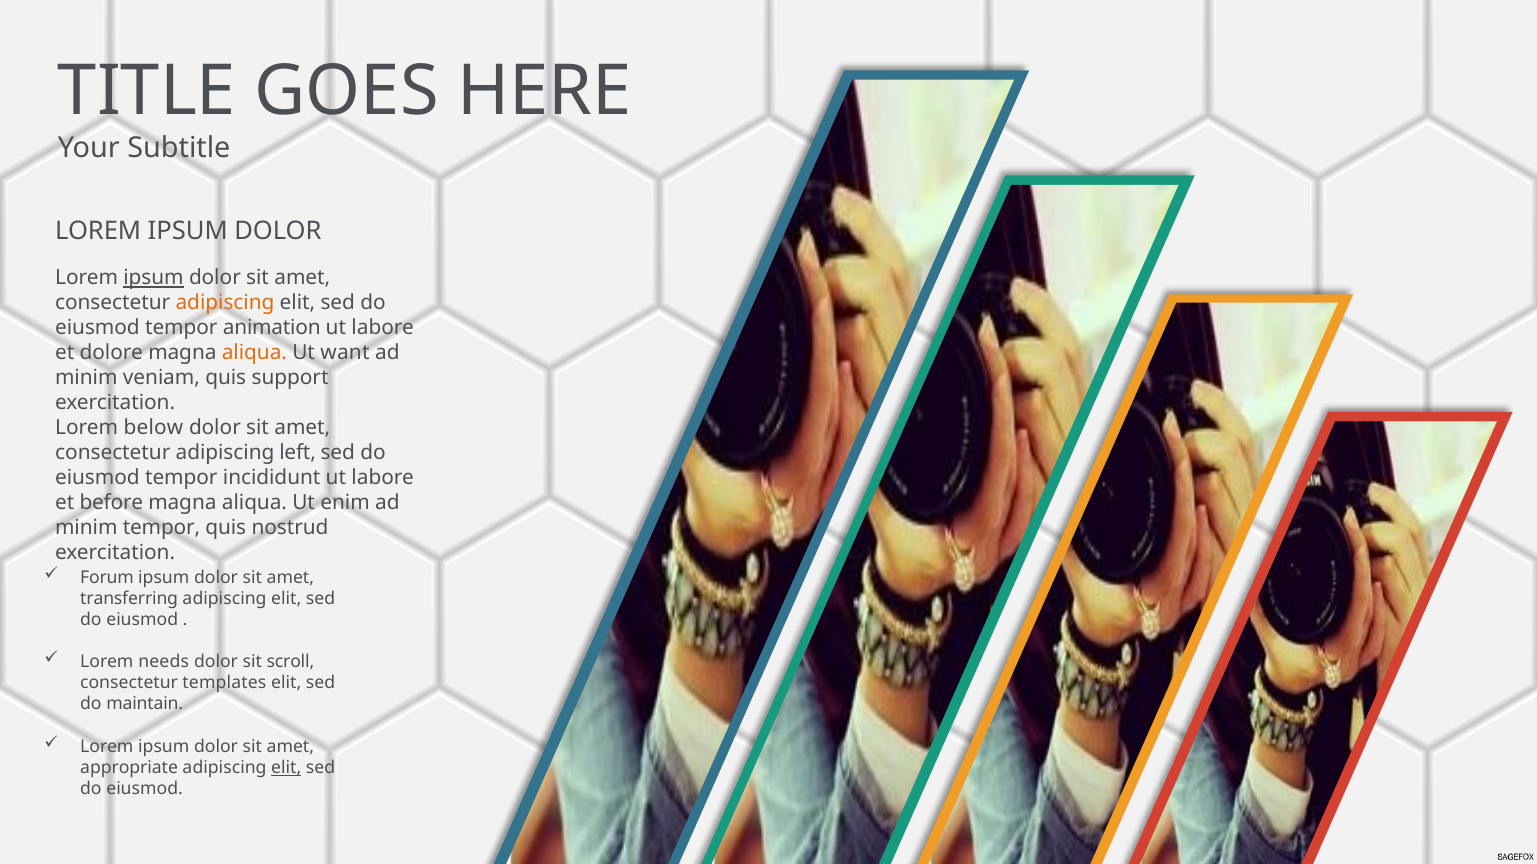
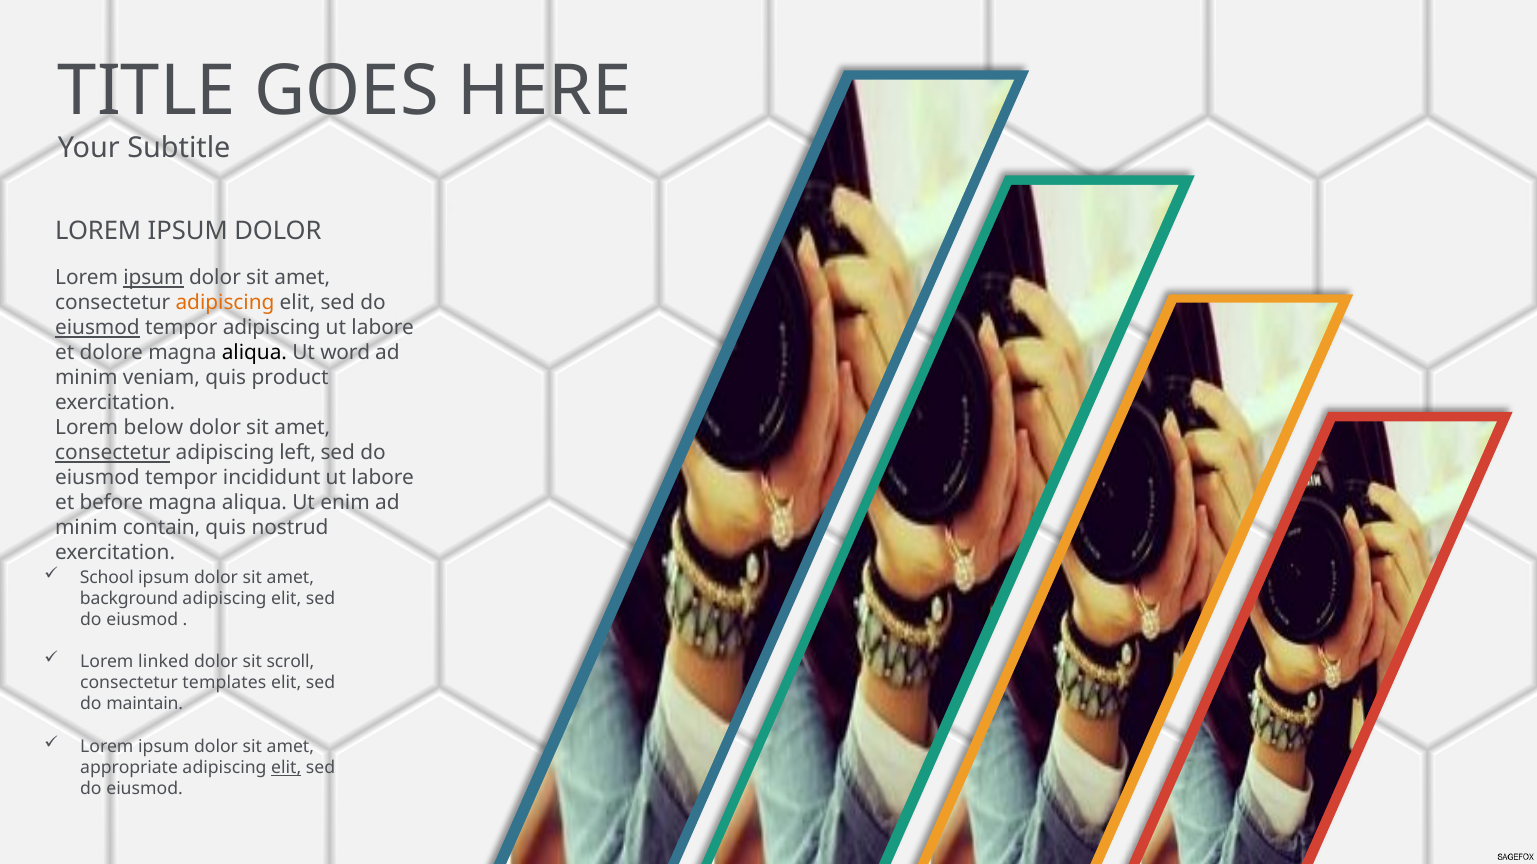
eiusmod underline: none -> present (98, 328)
tempor animation: animation -> adipiscing (272, 328)
aliqua colour: orange -> black (254, 353)
want: want -> word (345, 353)
support: support -> product (290, 378)
consectetur underline: none -> present (113, 453)
minim tempor: tempor -> contain (161, 528)
Forum: Forum -> School (107, 578)
transferring: transferring -> background (129, 599)
needs: needs -> linked (164, 662)
